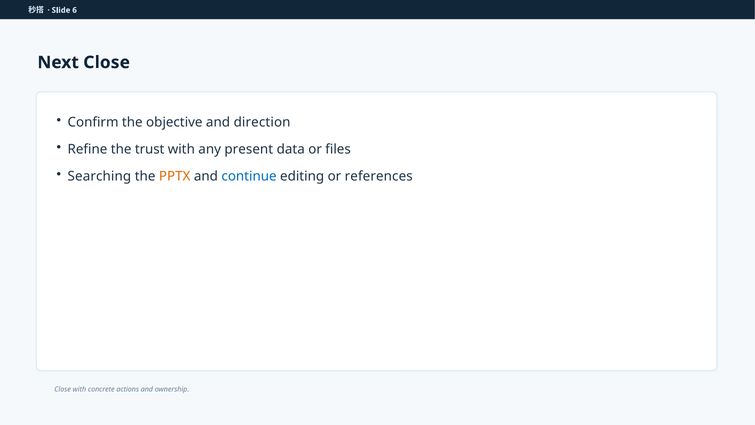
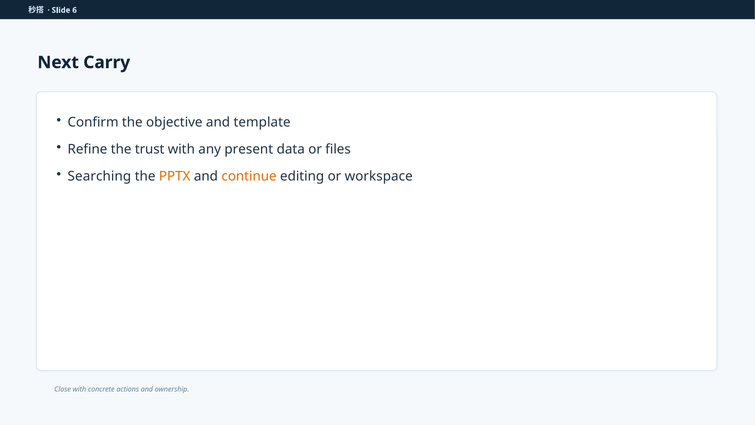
Next Close: Close -> Carry (107, 62)
direction: direction -> template (262, 122)
continue colour: blue -> orange (249, 176)
references: references -> workspace (379, 176)
